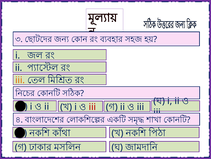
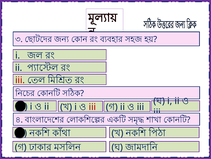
iii colour: orange -> red (20, 80)
